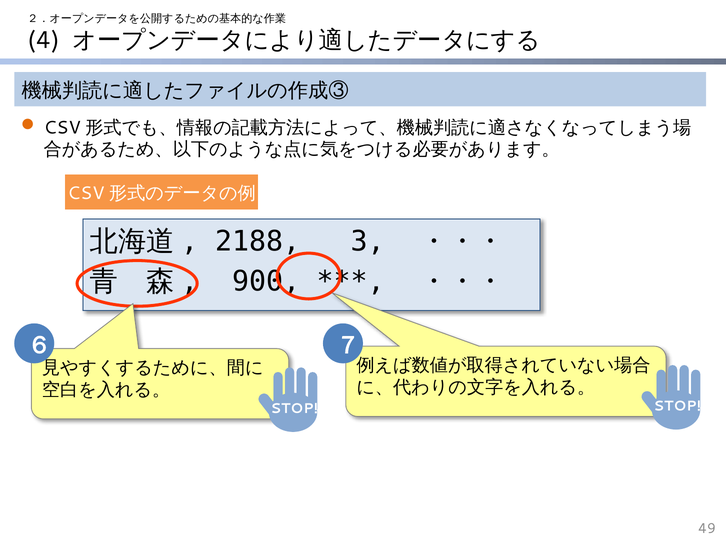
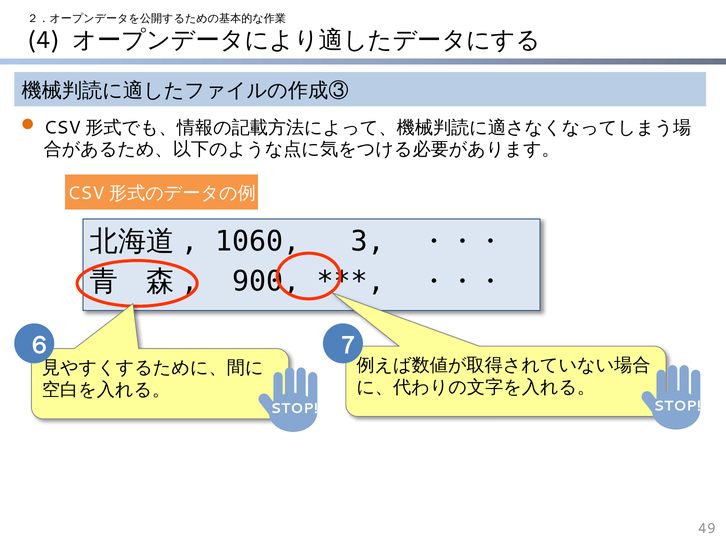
2188: 2188 -> 1060 (258, 242)
